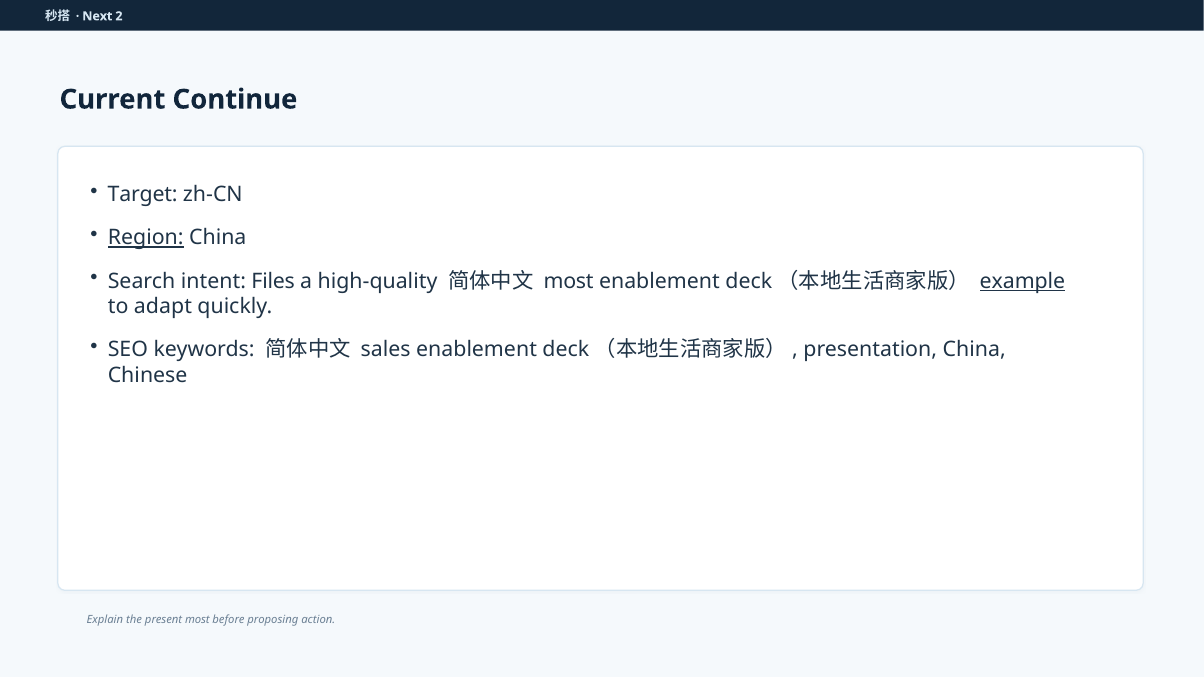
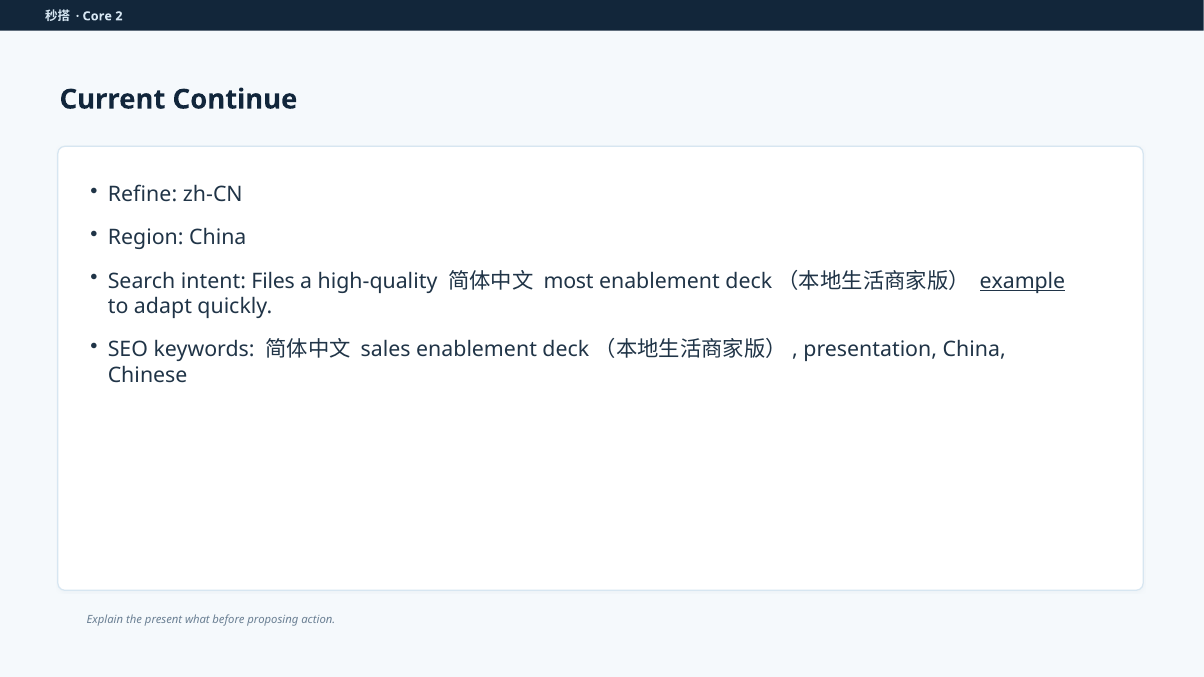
Next: Next -> Core (97, 16)
Target: Target -> Refine (143, 195)
Region underline: present -> none (146, 238)
present most: most -> what (197, 620)
